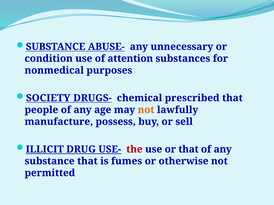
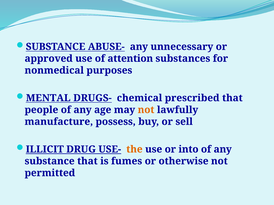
condition: condition -> approved (49, 59)
SOCIETY: SOCIETY -> MENTAL (48, 98)
the colour: red -> orange (134, 150)
or that: that -> into (189, 150)
